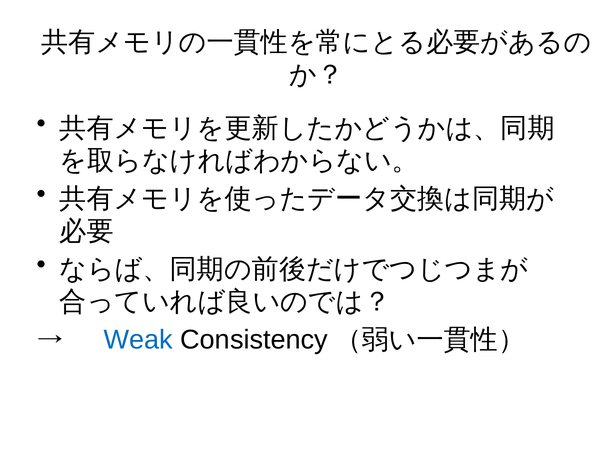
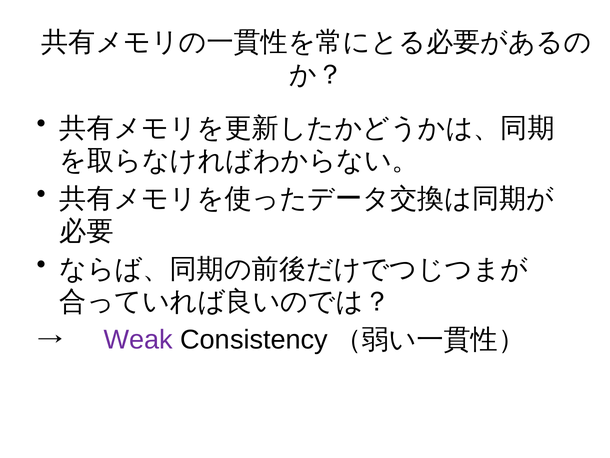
Weak colour: blue -> purple (138, 339)
